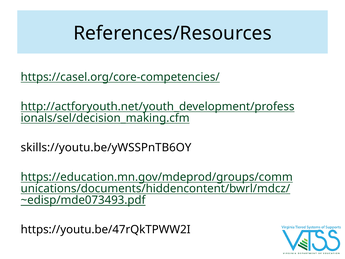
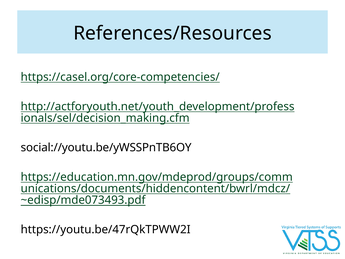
skills://youtu.be/yWSSPnTB6OY: skills://youtu.be/yWSSPnTB6OY -> social://youtu.be/yWSSPnTB6OY (106, 147)
